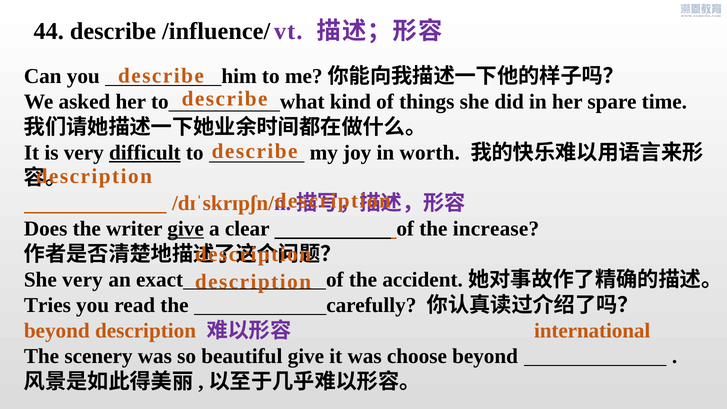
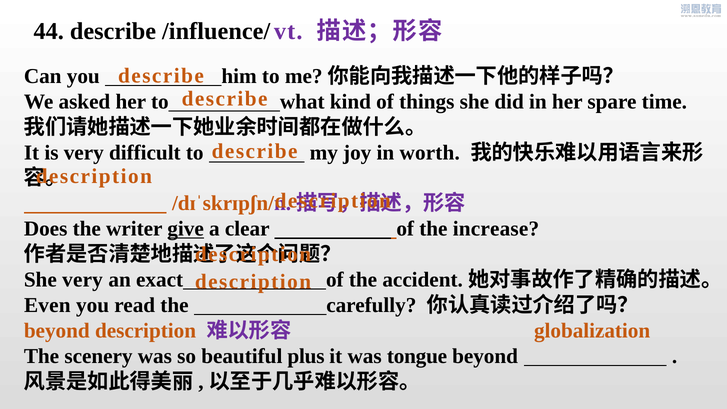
difficult underline: present -> none (145, 152)
Tries: Tries -> Even (47, 305)
international: international -> globalization (592, 331)
beautiful give: give -> plus (306, 356)
choose: choose -> tongue (417, 356)
